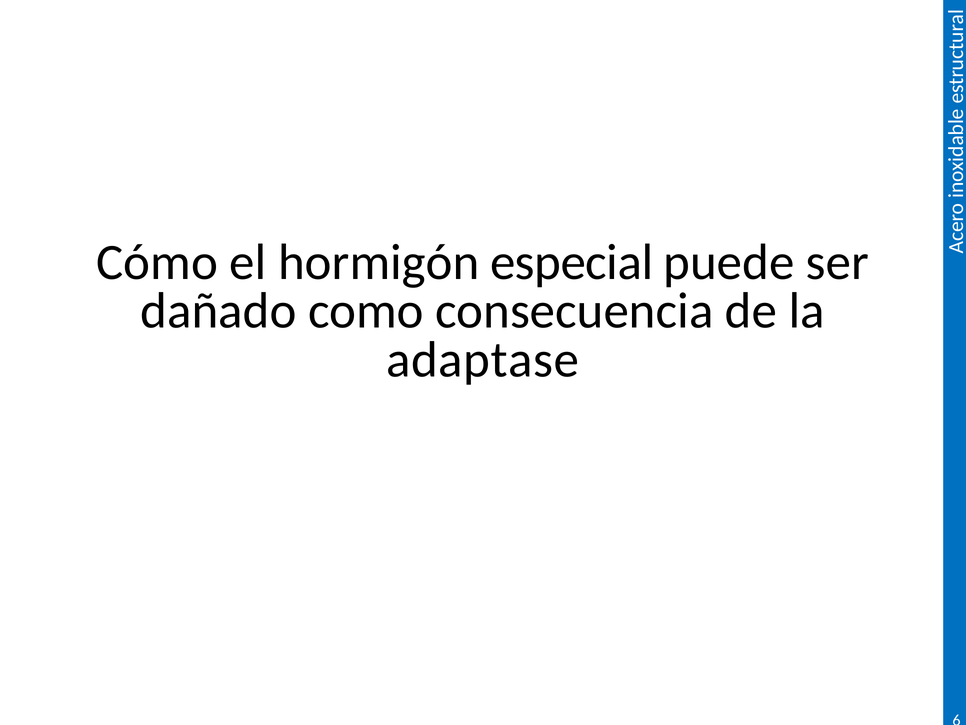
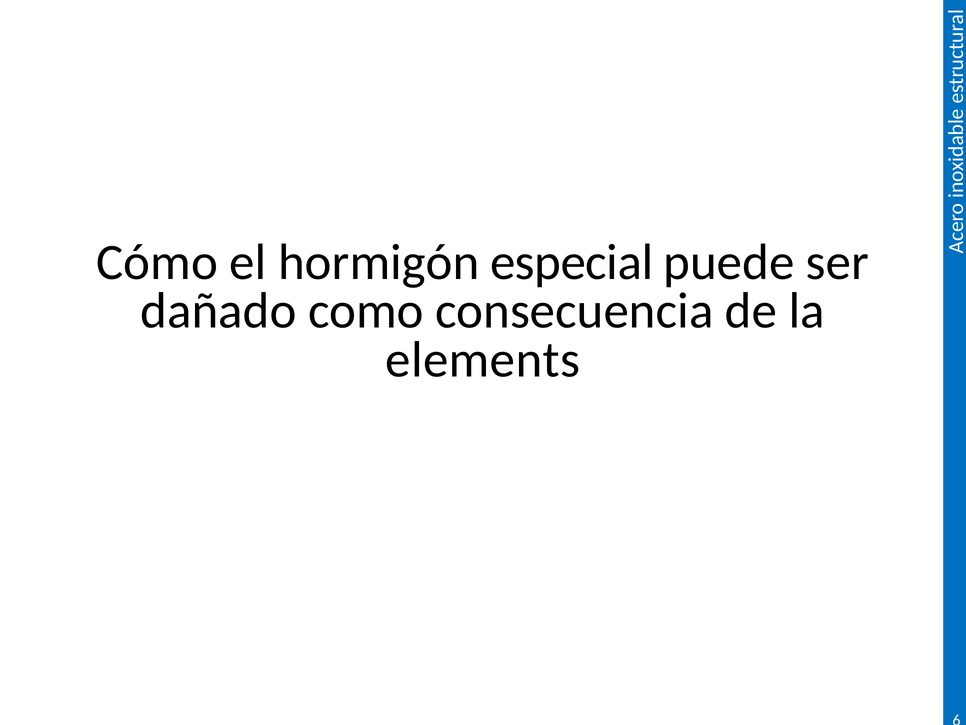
adaptase: adaptase -> elements (483, 360)
